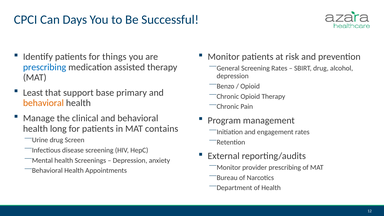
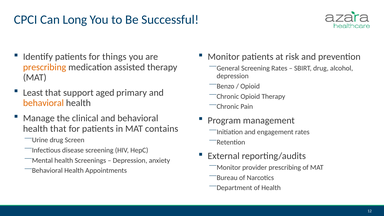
Days: Days -> Long (75, 20)
prescribing colour: blue -> orange (45, 67)
base: base -> aged (105, 93)
health long: long -> that (58, 129)
